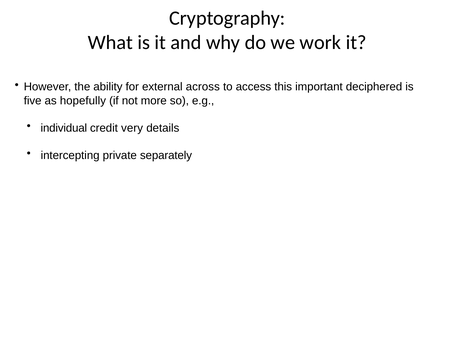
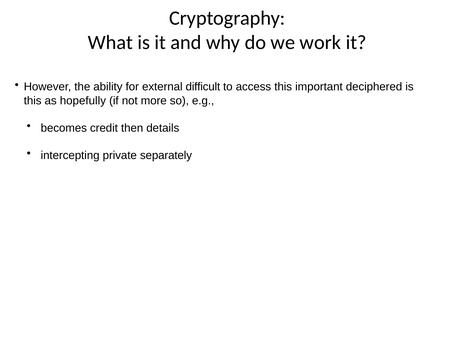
across: across -> difficult (203, 87)
five: five -> this (33, 101)
individual: individual -> becomes (64, 128)
very: very -> then (132, 128)
